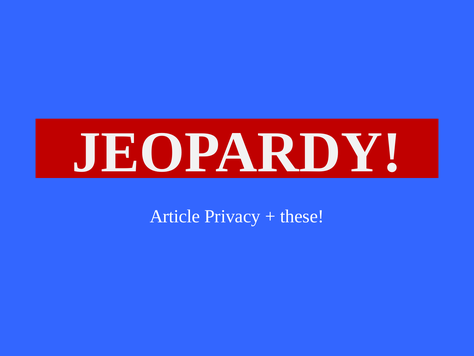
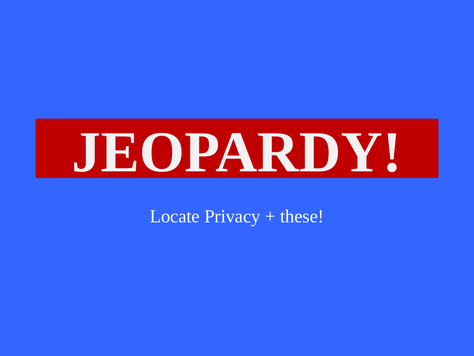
Article: Article -> Locate (175, 216)
